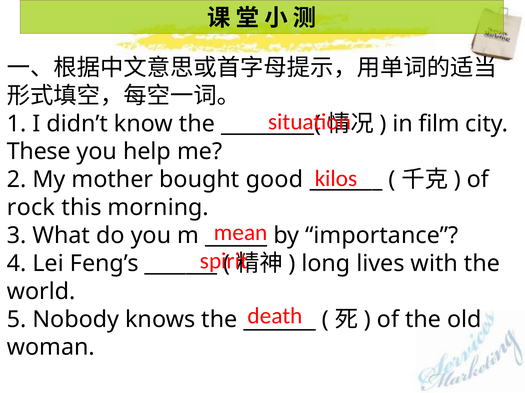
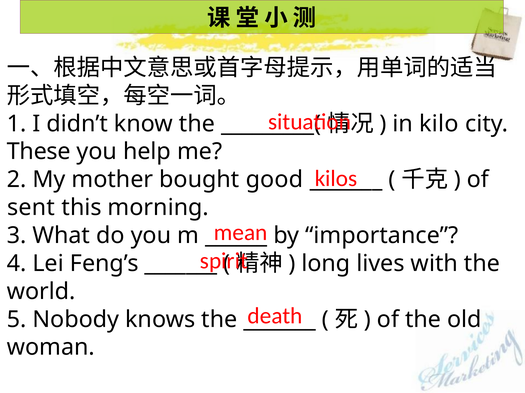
film: film -> kilo (439, 124)
rock: rock -> sent (31, 208)
